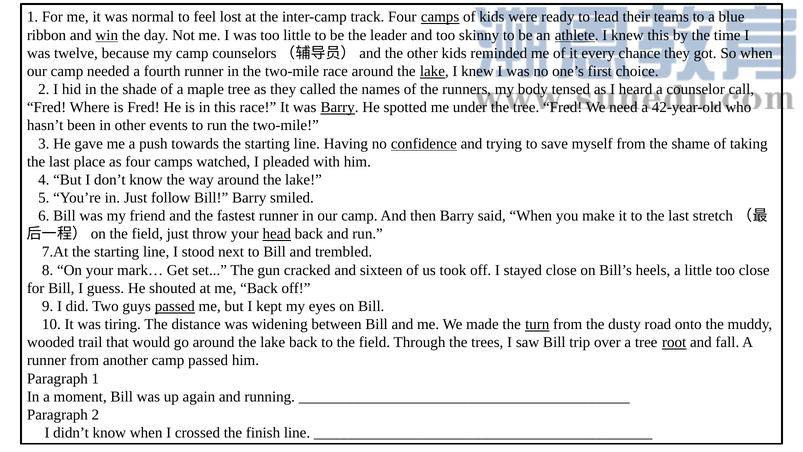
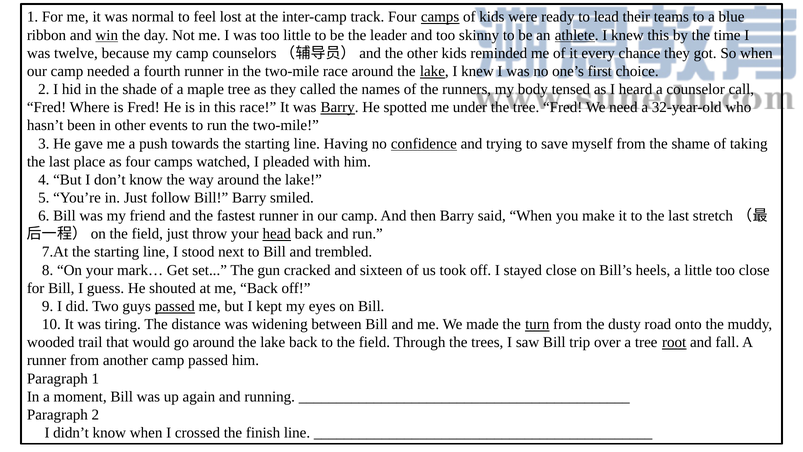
42-year-old: 42-year-old -> 32-year-old (687, 107)
